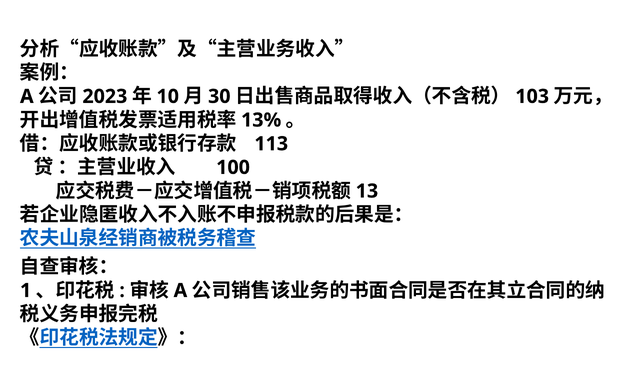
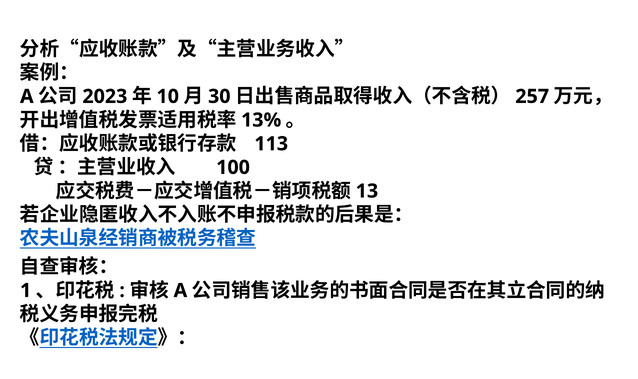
103: 103 -> 257 (532, 96)
